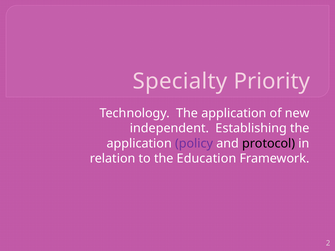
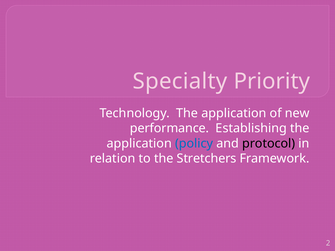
independent: independent -> performance (170, 128)
policy colour: purple -> blue (194, 144)
Education: Education -> Stretchers (207, 159)
